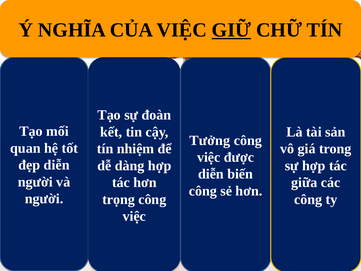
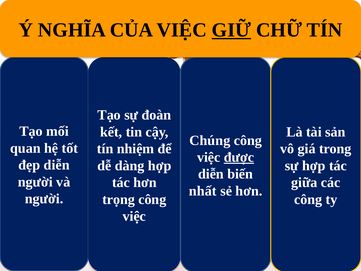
Tưởng: Tưởng -> Chúng (210, 140)
được underline: none -> present (239, 157)
công: công -> nhất (203, 191)
